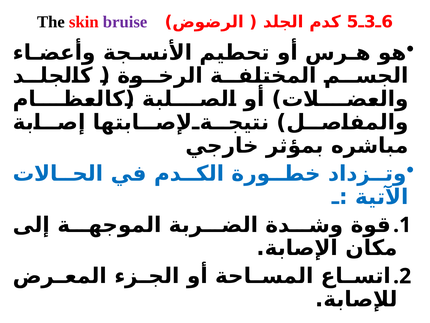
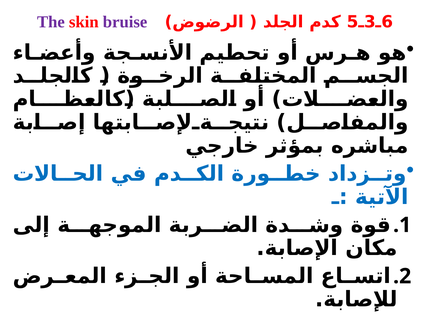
The colour: black -> purple (51, 22)
